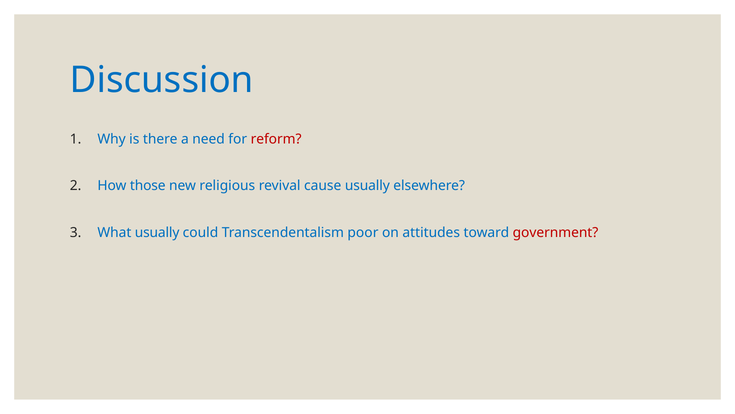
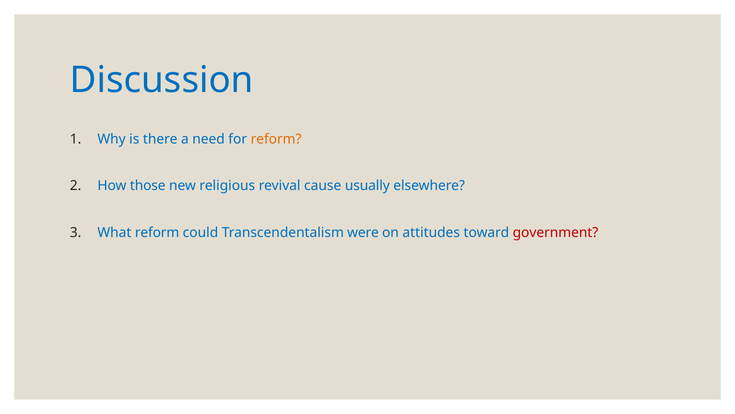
reform colour: red -> orange (276, 139)
What usually: usually -> reform (157, 233)
poor: poor -> were (363, 233)
